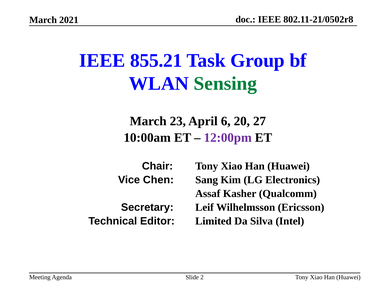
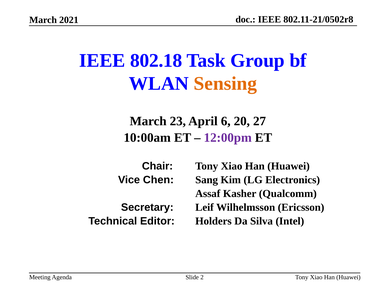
855.21: 855.21 -> 802.18 (156, 61)
Sensing colour: green -> orange (225, 84)
Limited: Limited -> Holders (213, 221)
